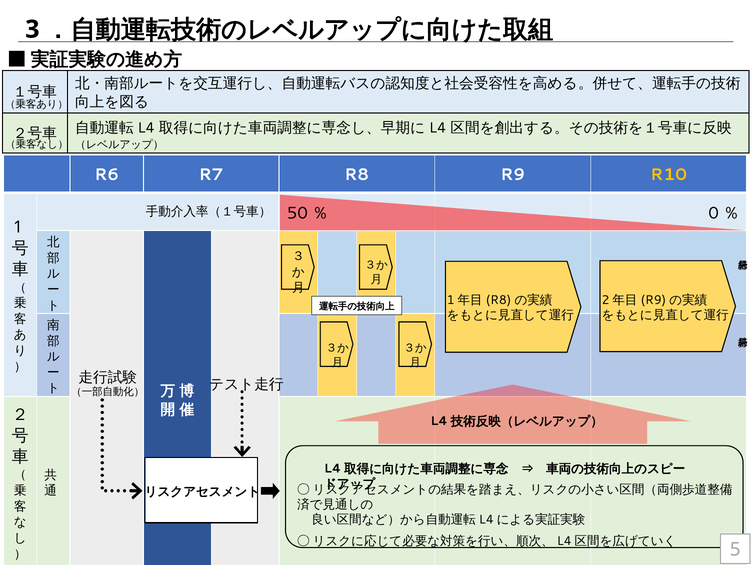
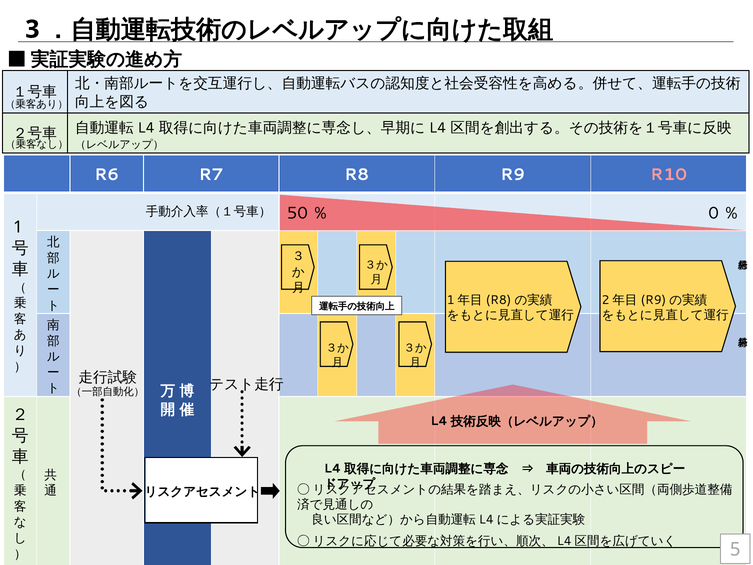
R10 colour: yellow -> pink (669, 175)
